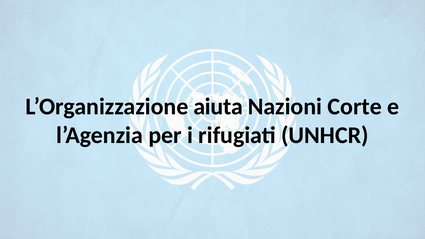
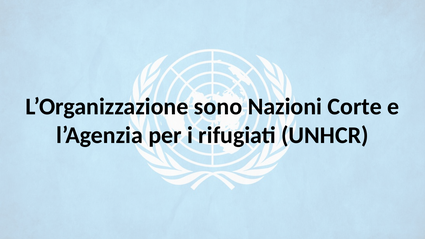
aiuta: aiuta -> sono (218, 107)
